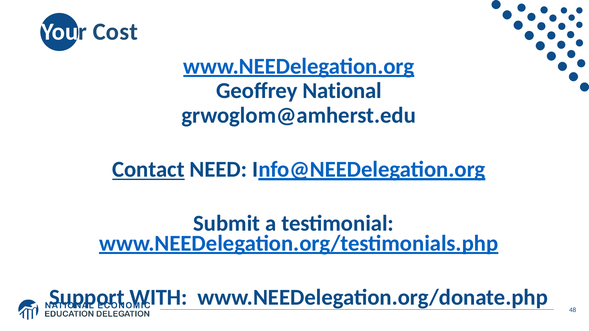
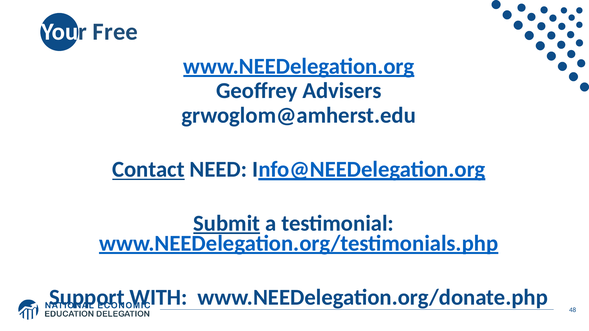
Cost: Cost -> Free (115, 32)
National: National -> Advisers (342, 91)
Submit underline: none -> present (227, 224)
